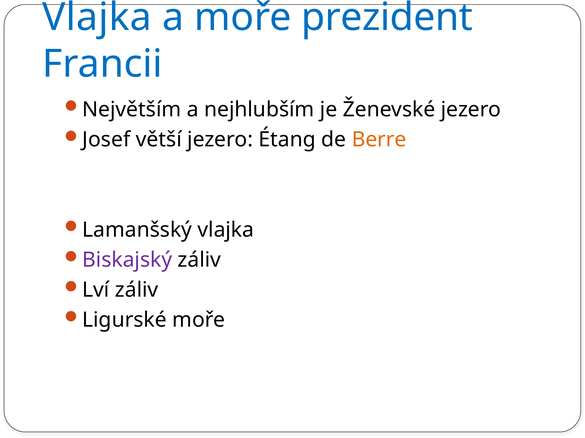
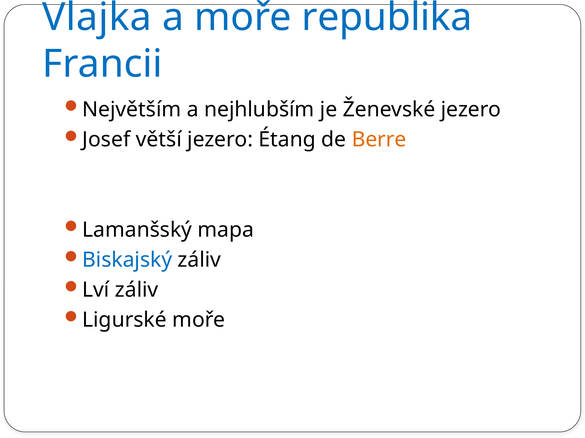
prezident: prezident -> republika (387, 17)
Lamanšský vlajka: vlajka -> mapa (226, 230)
Biskajský colour: purple -> blue (127, 260)
